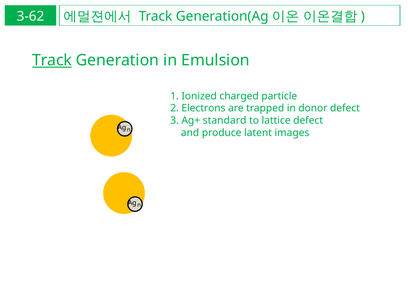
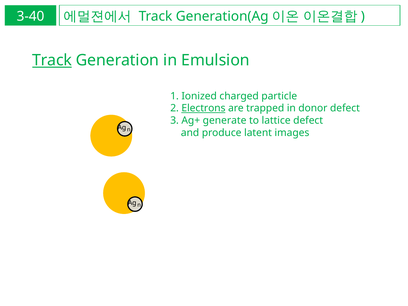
3-62: 3-62 -> 3-40 (31, 16)
Electrons underline: none -> present (203, 108)
standard: standard -> generate (225, 120)
